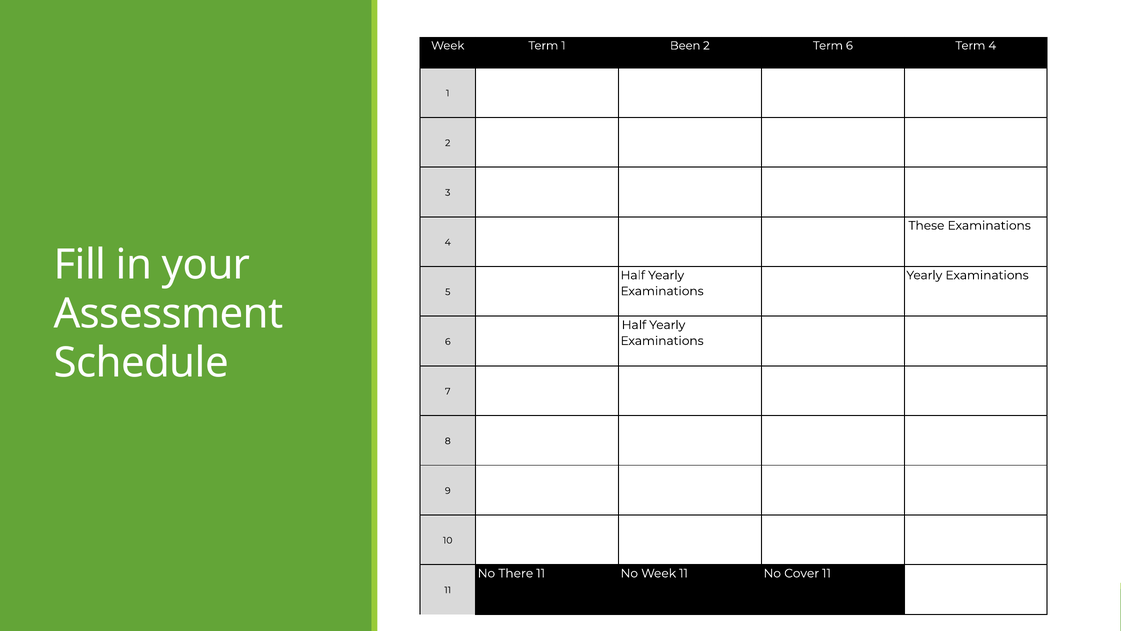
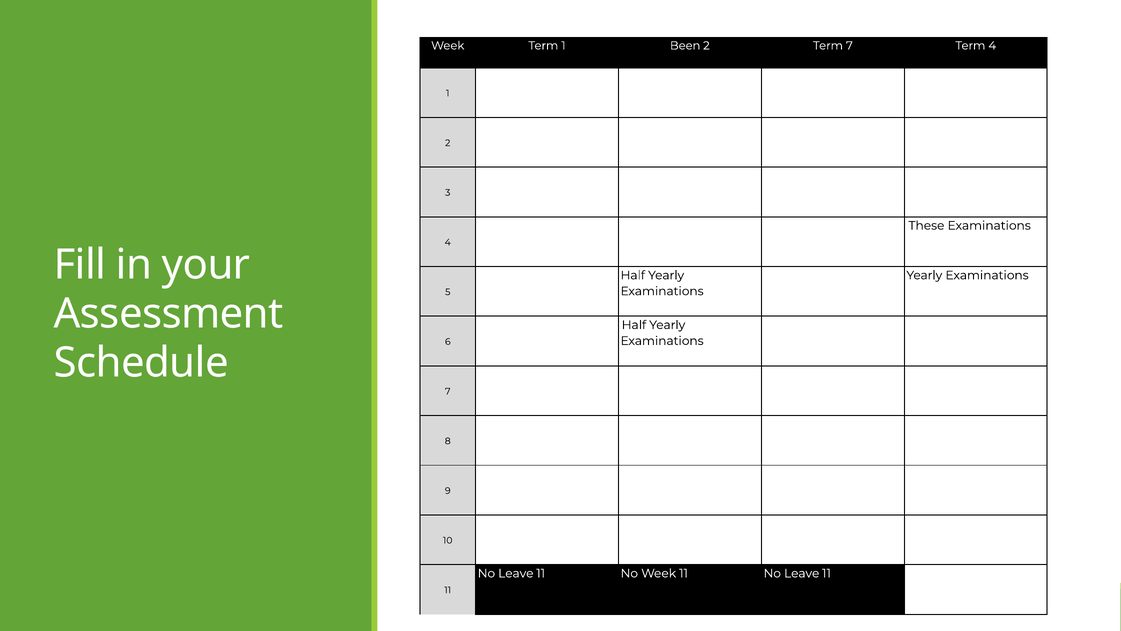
Term 6: 6 -> 7 (849, 46)
There: There -> Leave (516, 573)
Week 11 No Cover: Cover -> Leave (802, 573)
